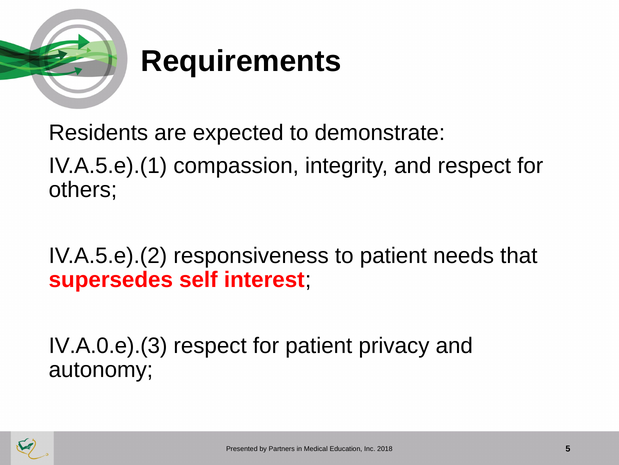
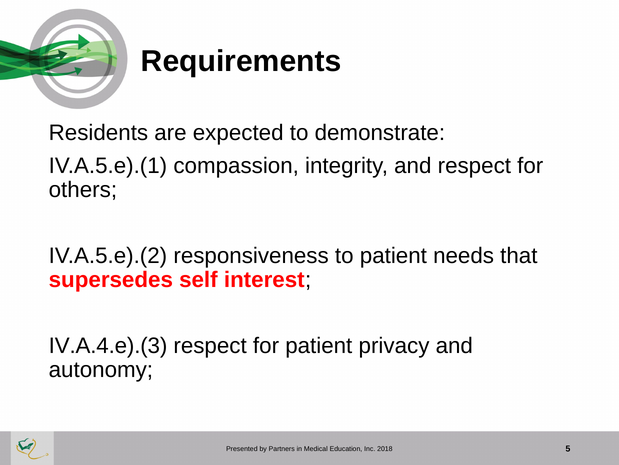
IV.A.0.e).(3: IV.A.0.e).(3 -> IV.A.4.e).(3 (108, 345)
